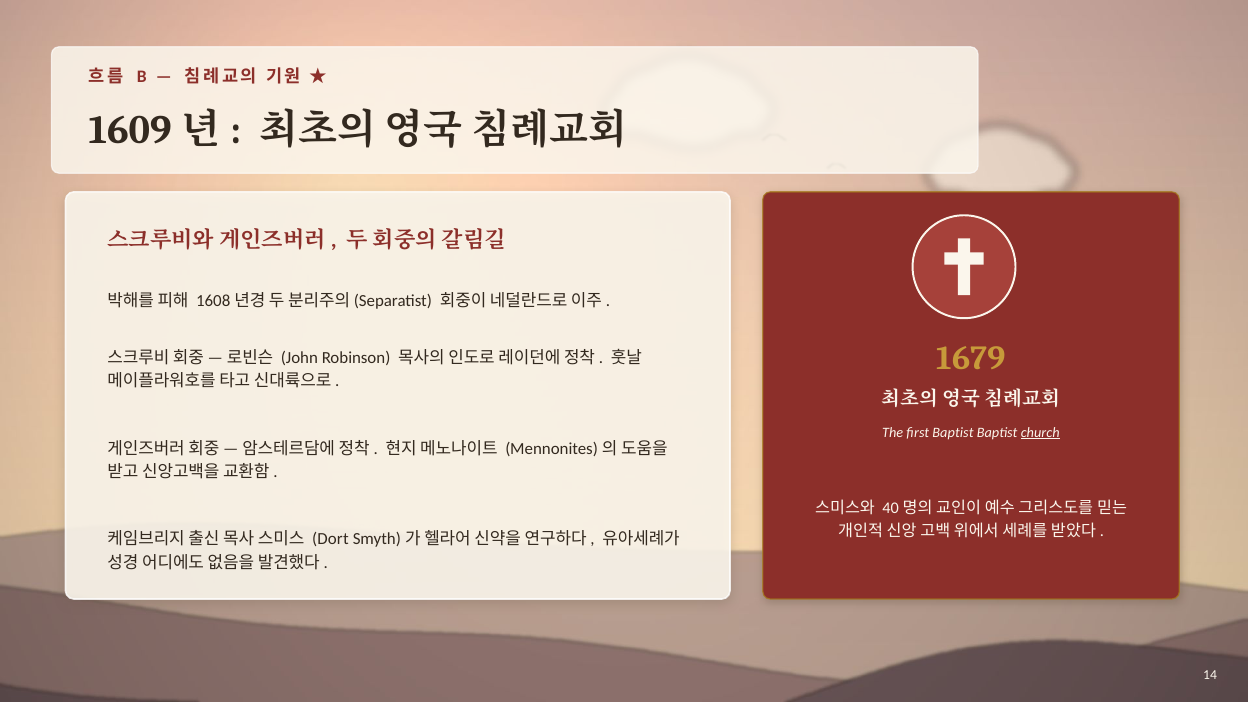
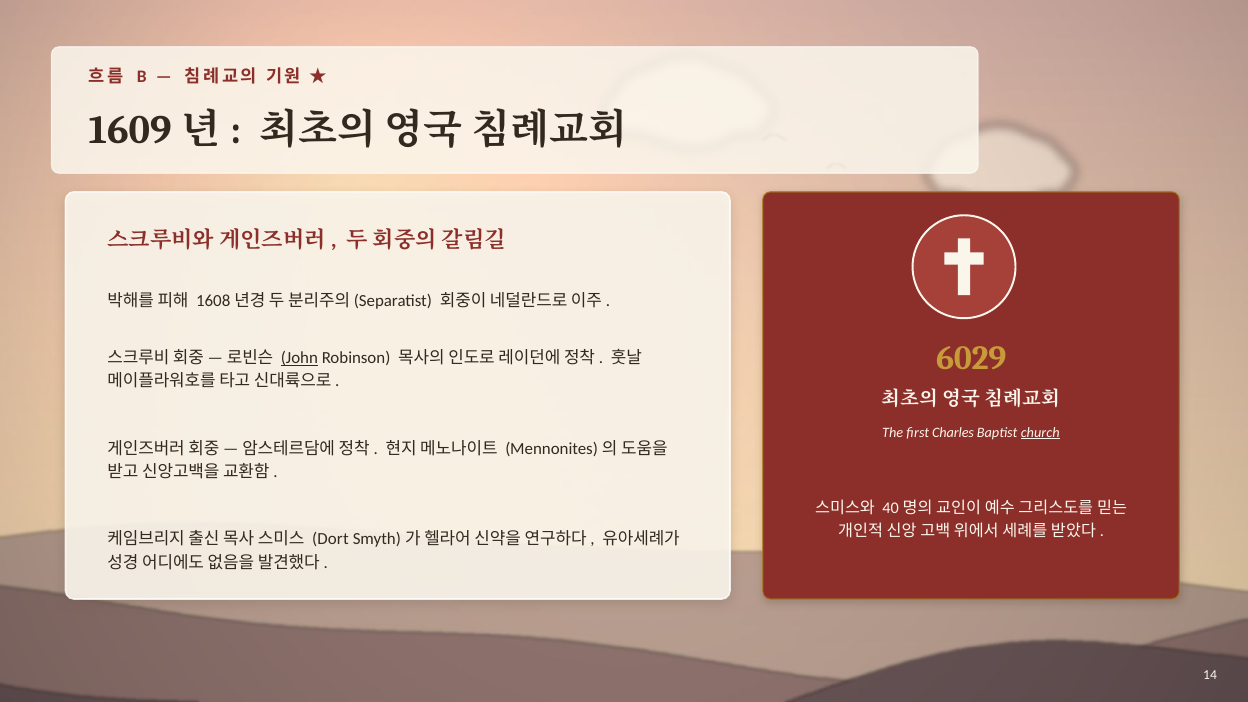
1679: 1679 -> 6029 (971, 358)
John underline: none -> present (299, 358)
first Baptist: Baptist -> Charles (953, 432)
